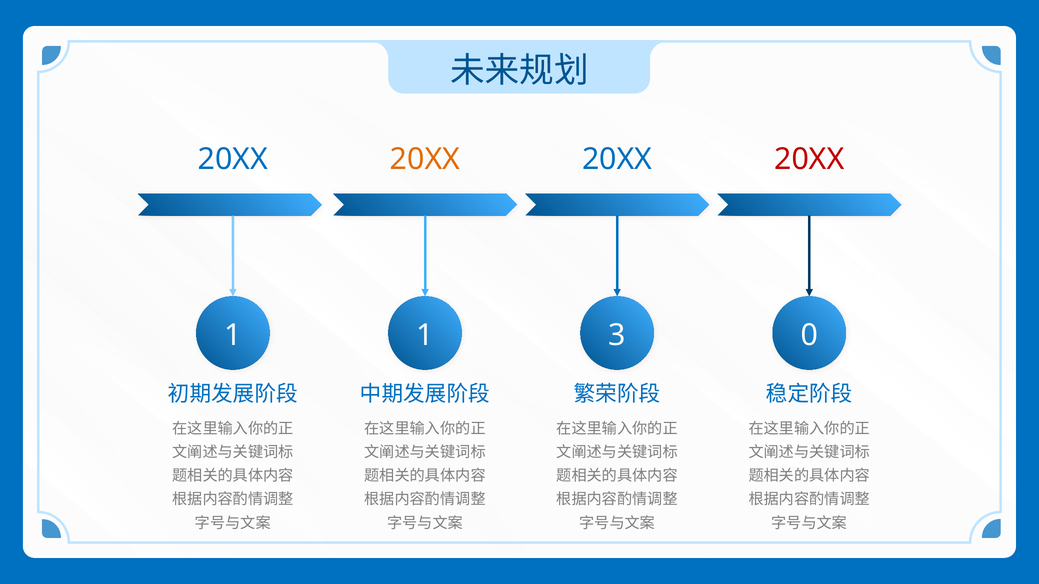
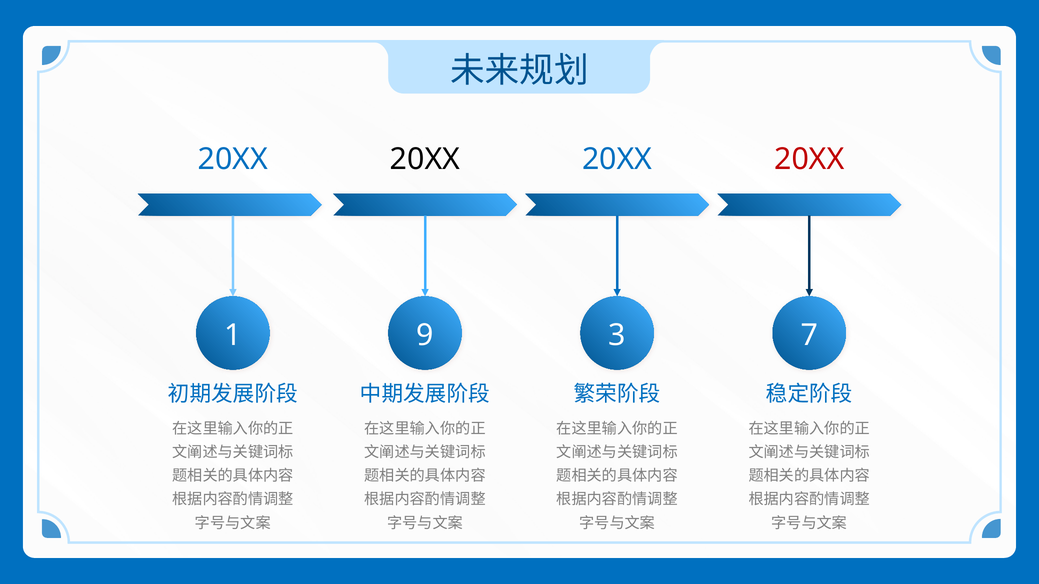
20XX colour: orange -> black (425, 159)
1 1: 1 -> 9 (425, 335)
0: 0 -> 7 (809, 335)
